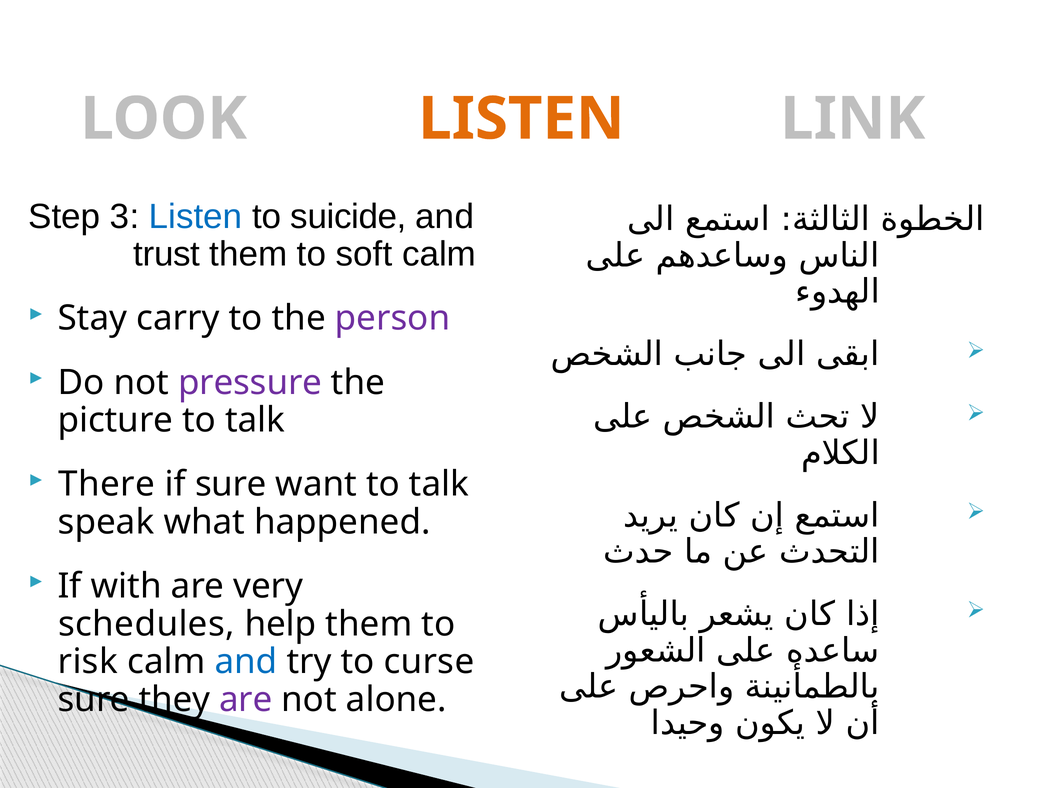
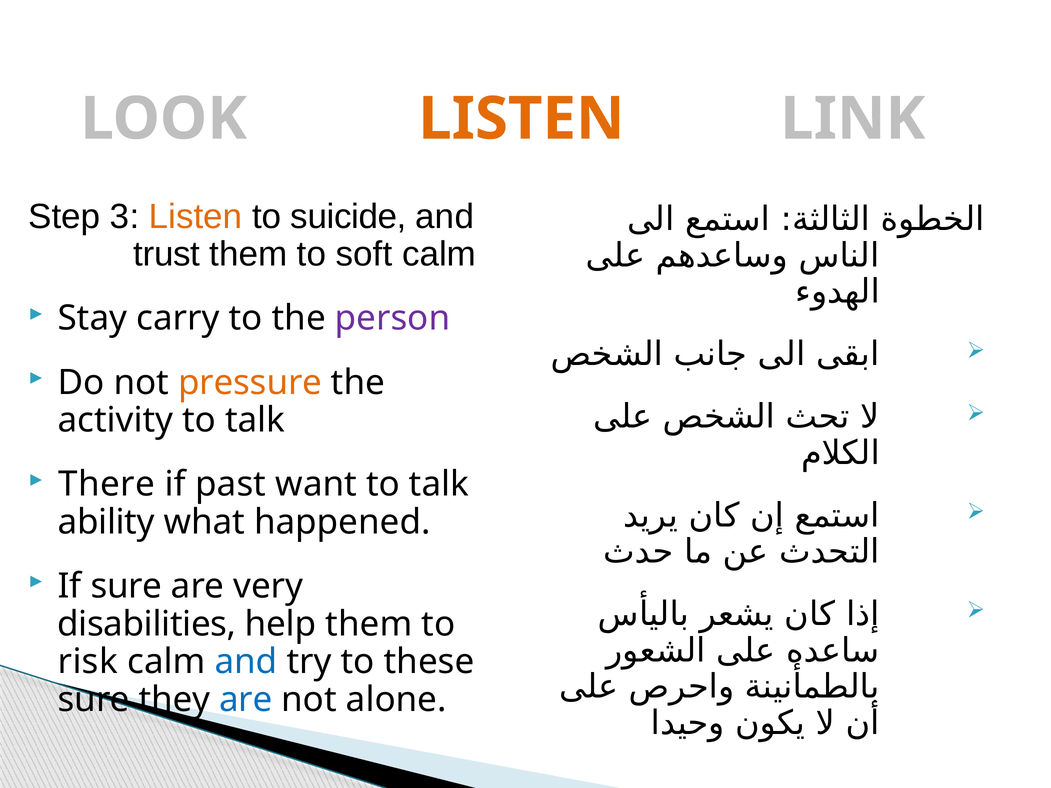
Listen colour: blue -> orange (196, 217)
pressure colour: purple -> orange (250, 383)
picture: picture -> activity (115, 420)
if sure: sure -> past (231, 485)
speak: speak -> ability (106, 522)
If with: with -> sure (126, 586)
schedules: schedules -> disabilities (147, 624)
curse: curse -> these (429, 662)
are colour: purple -> blue (246, 700)
